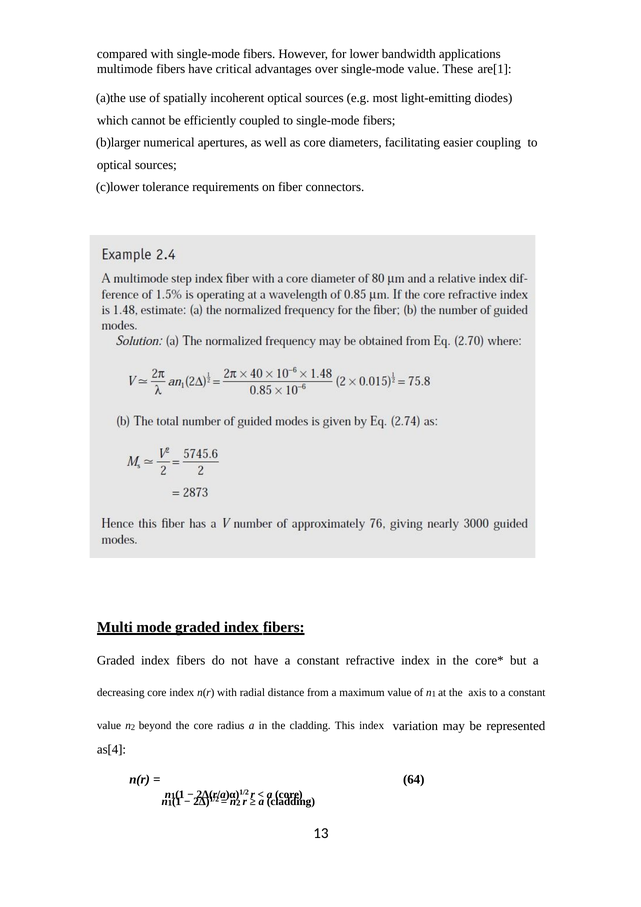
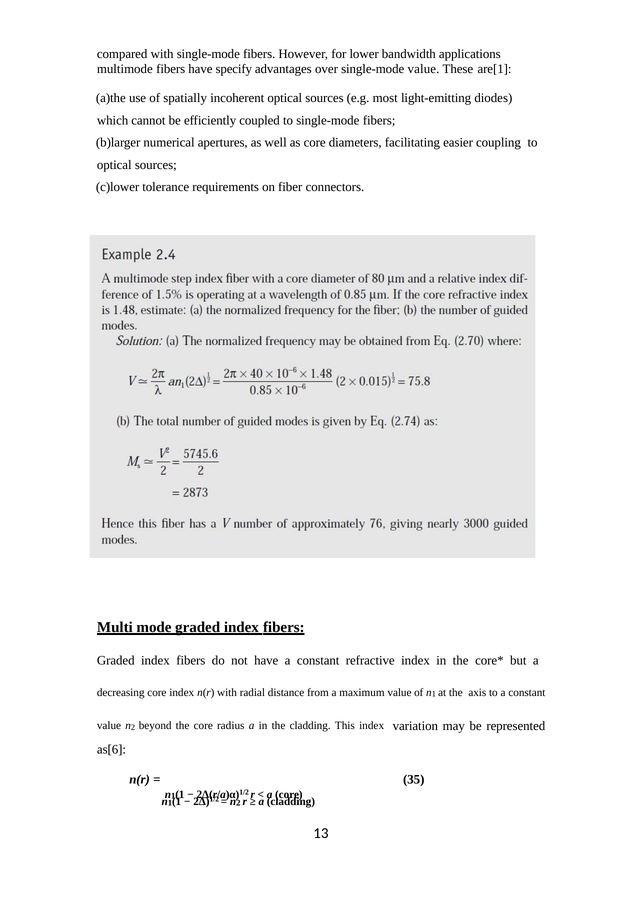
critical: critical -> specify (234, 69)
as[4: as[4 -> as[6 (112, 749)
64: 64 -> 35 (414, 780)
